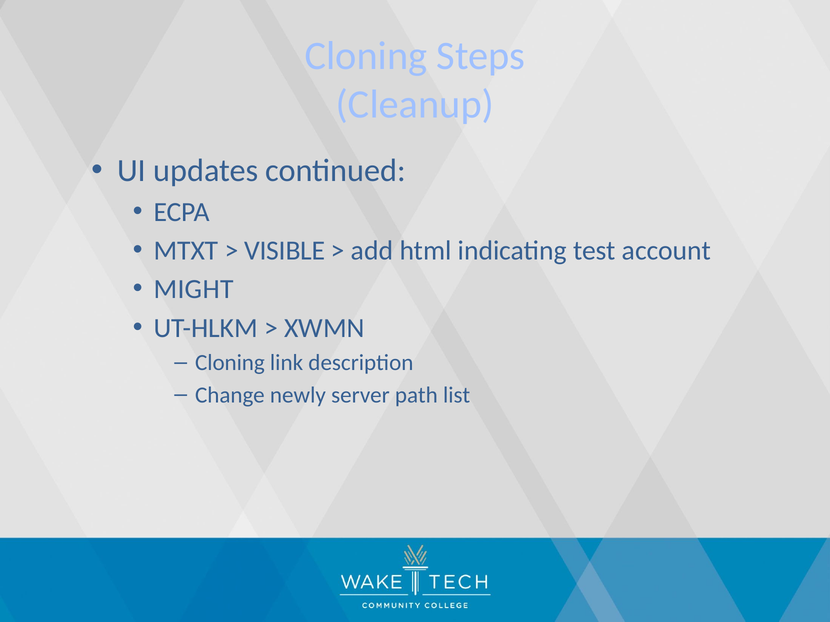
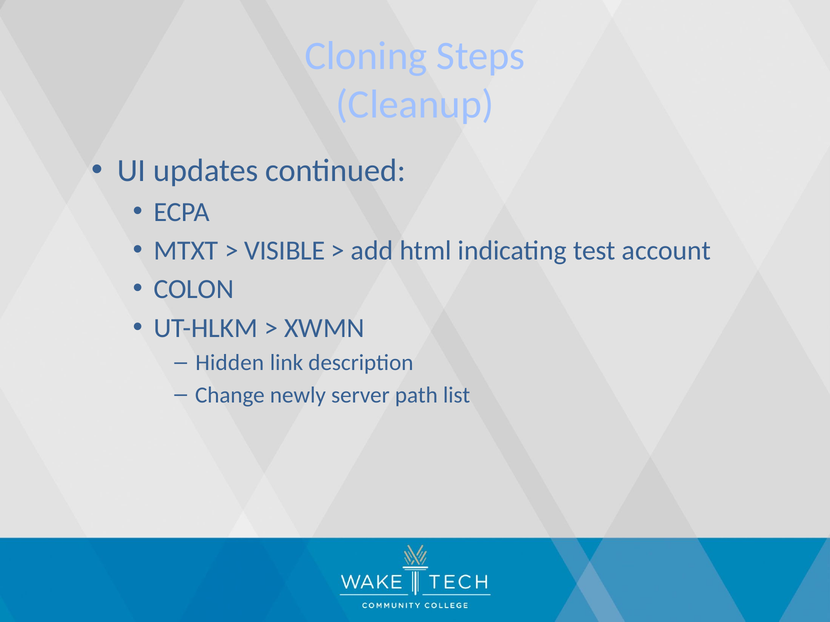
MIGHT: MIGHT -> COLON (194, 290)
Cloning: Cloning -> Hidden (230, 363)
